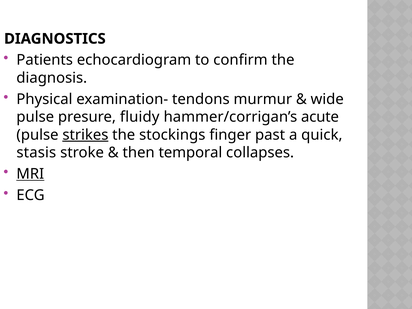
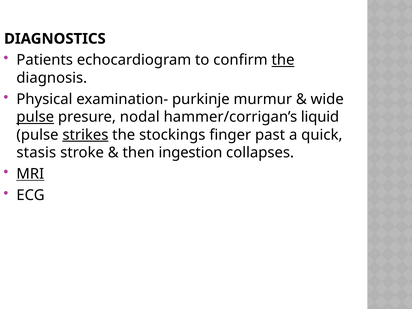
the underline: none -> present (283, 60)
tendons: tendons -> purkinje (201, 99)
pulse underline: none -> present (35, 117)
fluidy: fluidy -> nodal (140, 117)
acute: acute -> liquid (320, 117)
temporal: temporal -> ingestion (190, 153)
